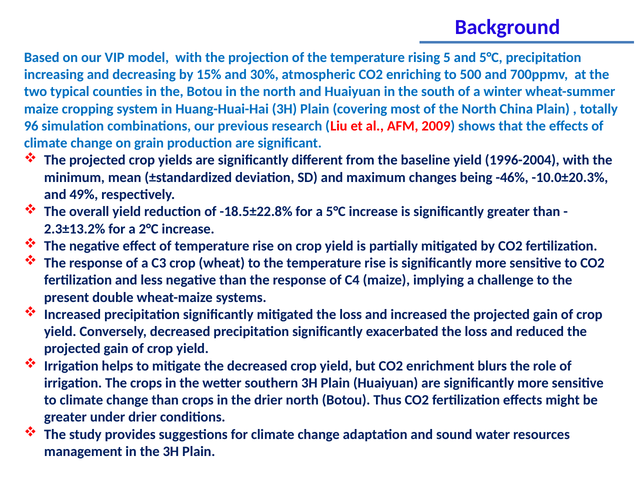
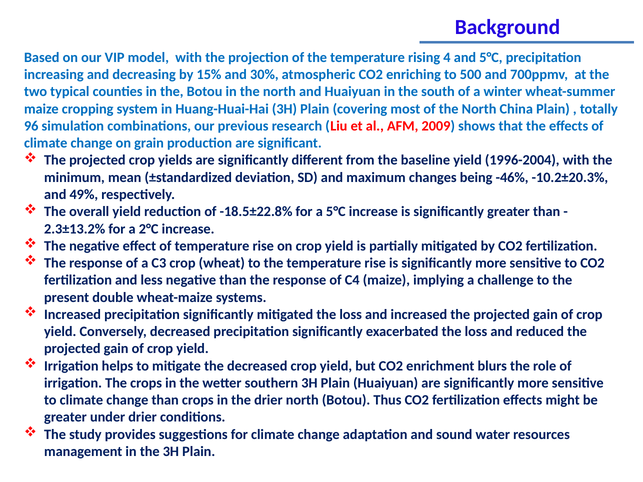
5: 5 -> 4 (447, 58)
-10.0±20.3%: -10.0±20.3% -> -10.2±20.3% (570, 178)
